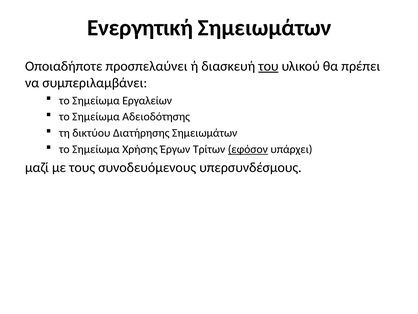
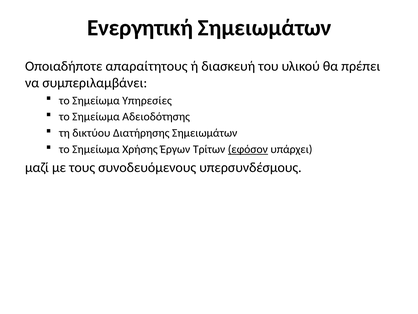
προσπελαύνει: προσπελαύνει -> απαραίτητους (147, 66)
του underline: present -> none (268, 66)
Εργαλείων: Εργαλείων -> Υπηρεσίες (147, 100)
